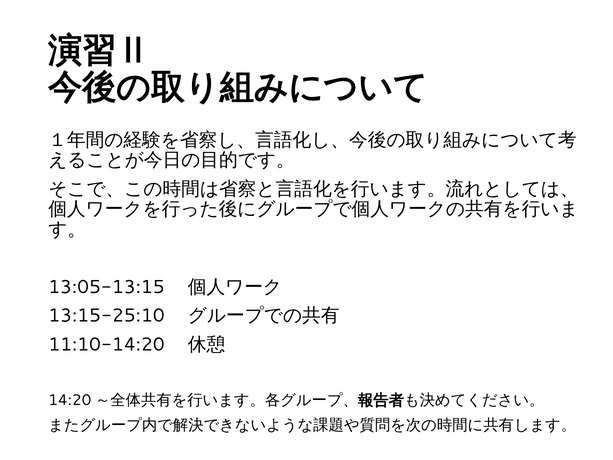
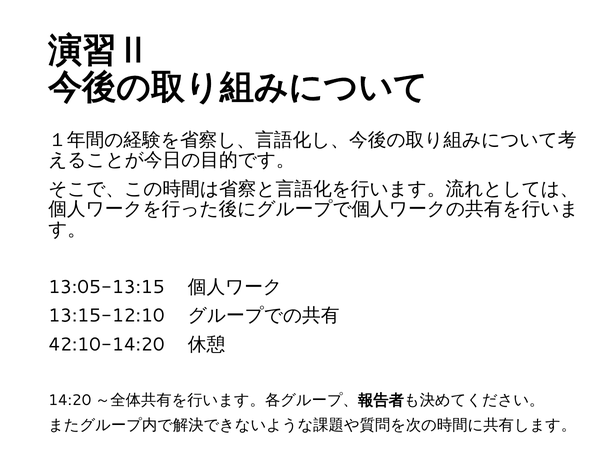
13:15-25:10: 13:15-25:10 -> 13:15-12:10 (106, 316)
11:10-14:20: 11:10-14:20 -> 42:10-14:20 (106, 344)
